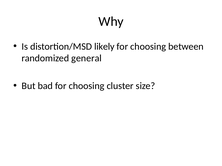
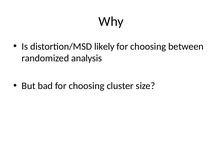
general: general -> analysis (87, 58)
